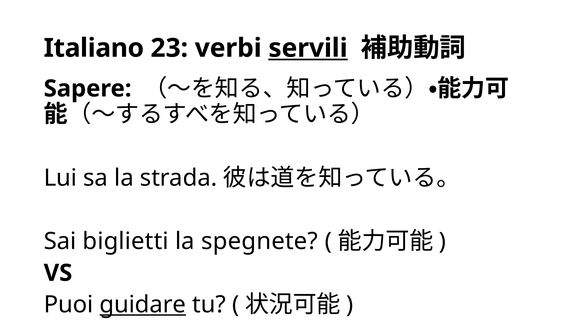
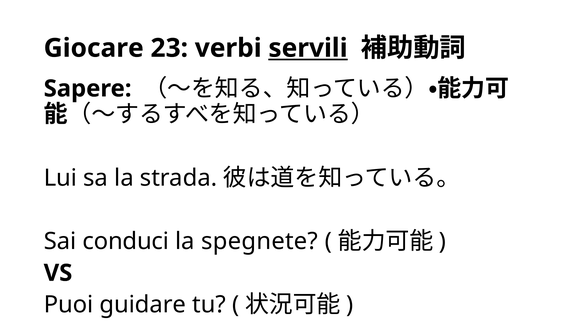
Italiano: Italiano -> Giocare (94, 48)
biglietti: biglietti -> conduci (126, 241)
guidare underline: present -> none (143, 305)
